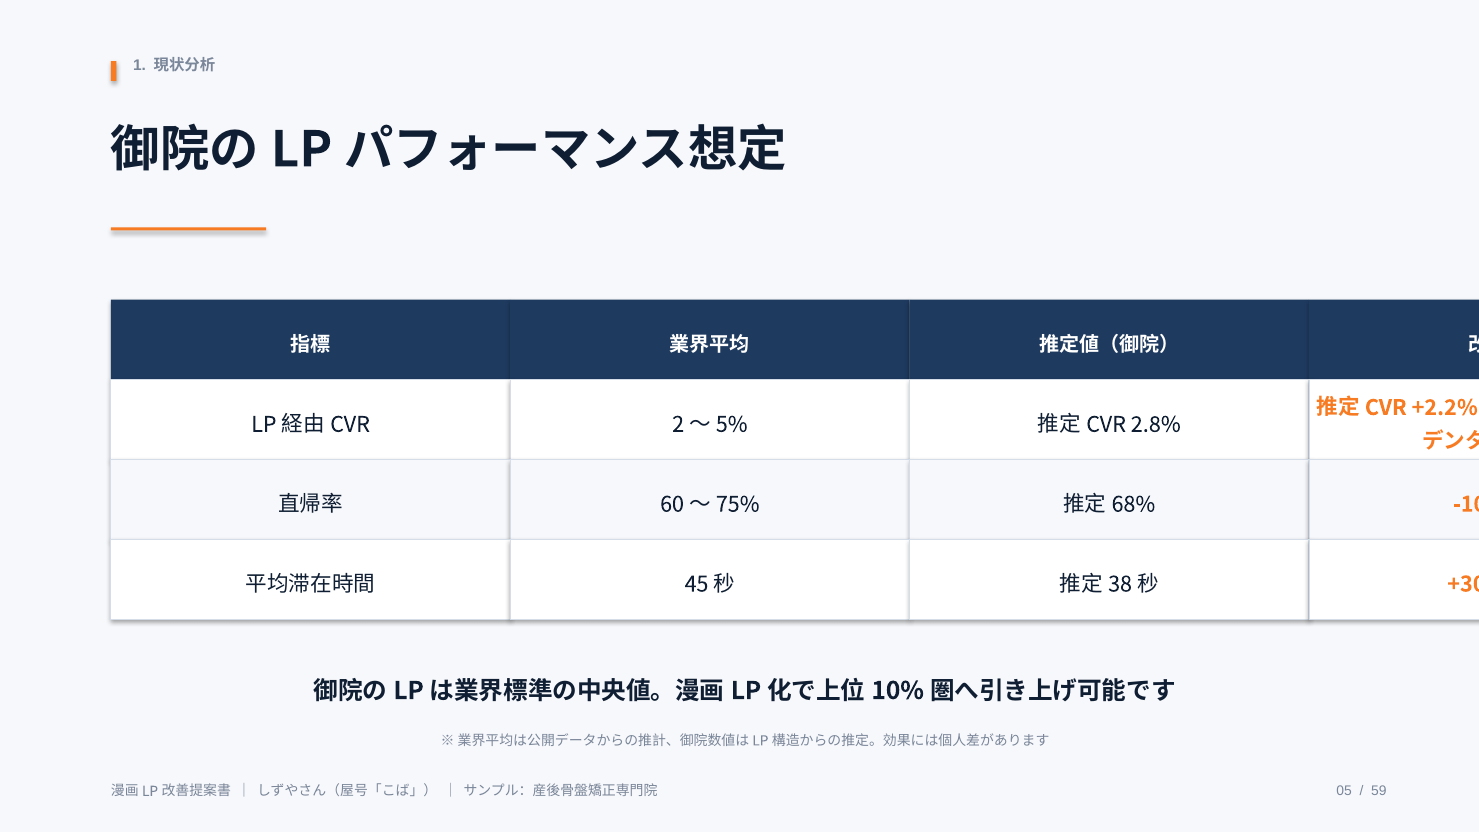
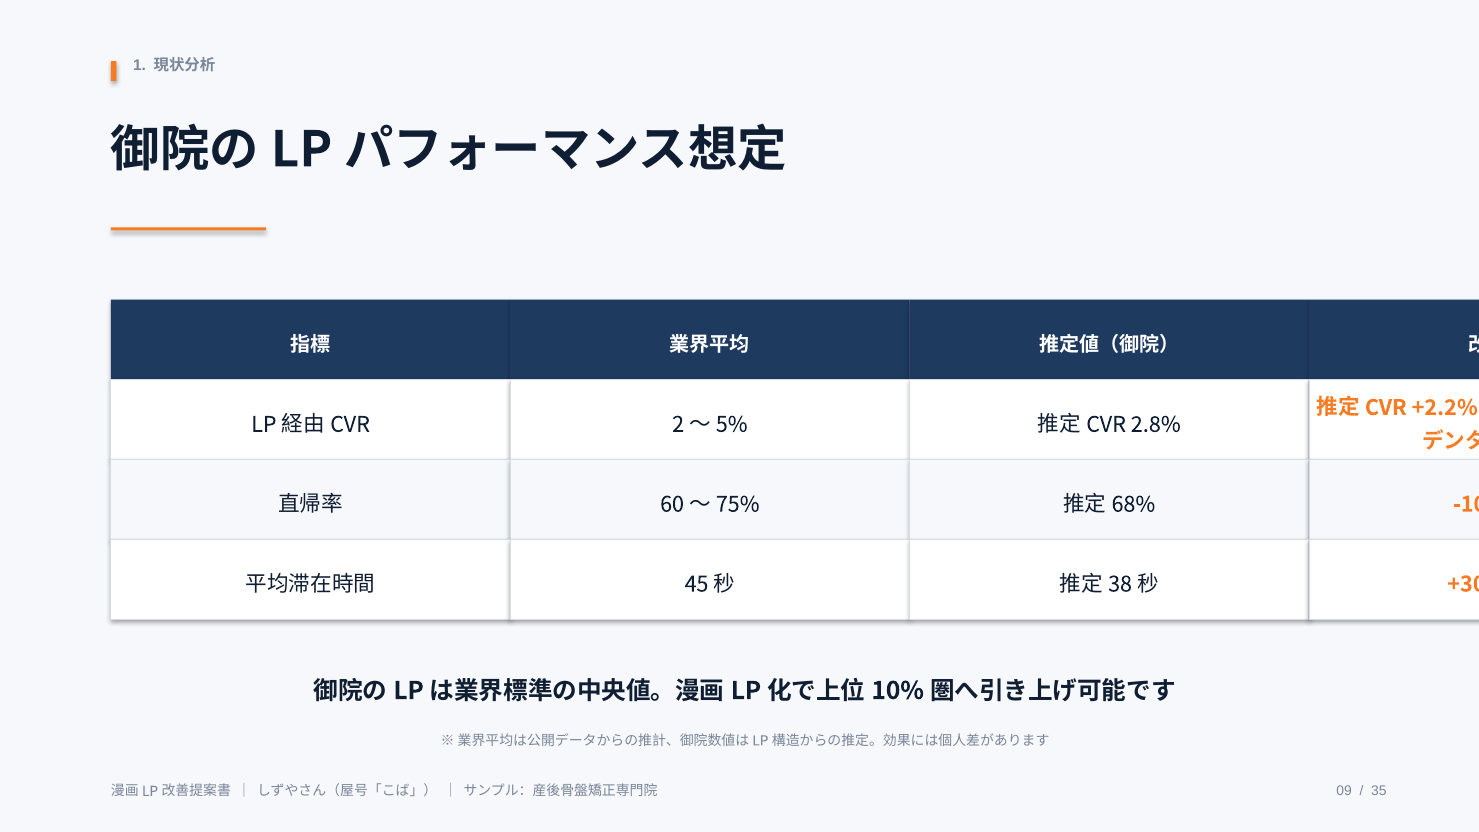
05: 05 -> 09 (1344, 791)
59: 59 -> 35 (1379, 791)
